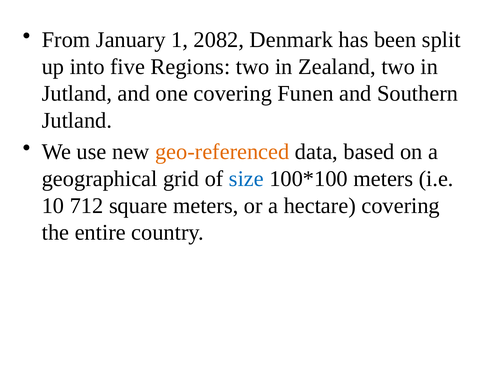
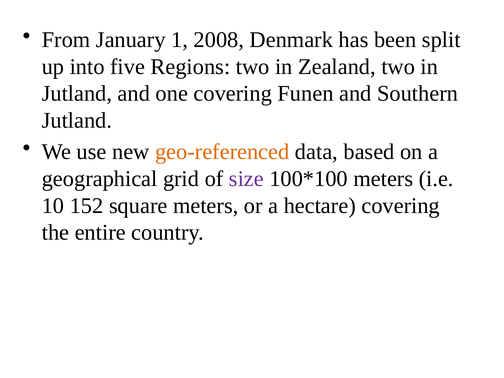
2082: 2082 -> 2008 (219, 40)
size colour: blue -> purple (246, 179)
712: 712 -> 152 (87, 206)
